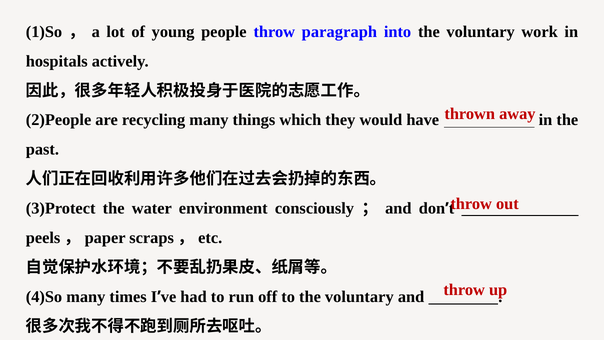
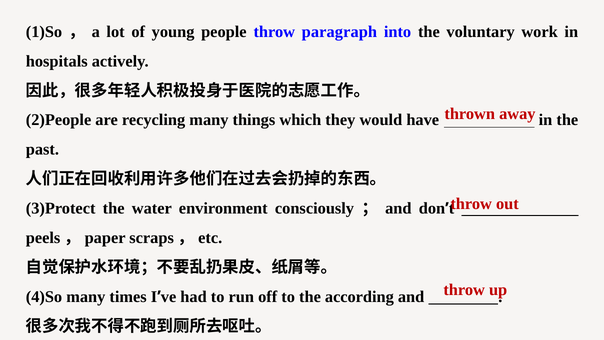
to the voluntary: voluntary -> according (359, 297)
